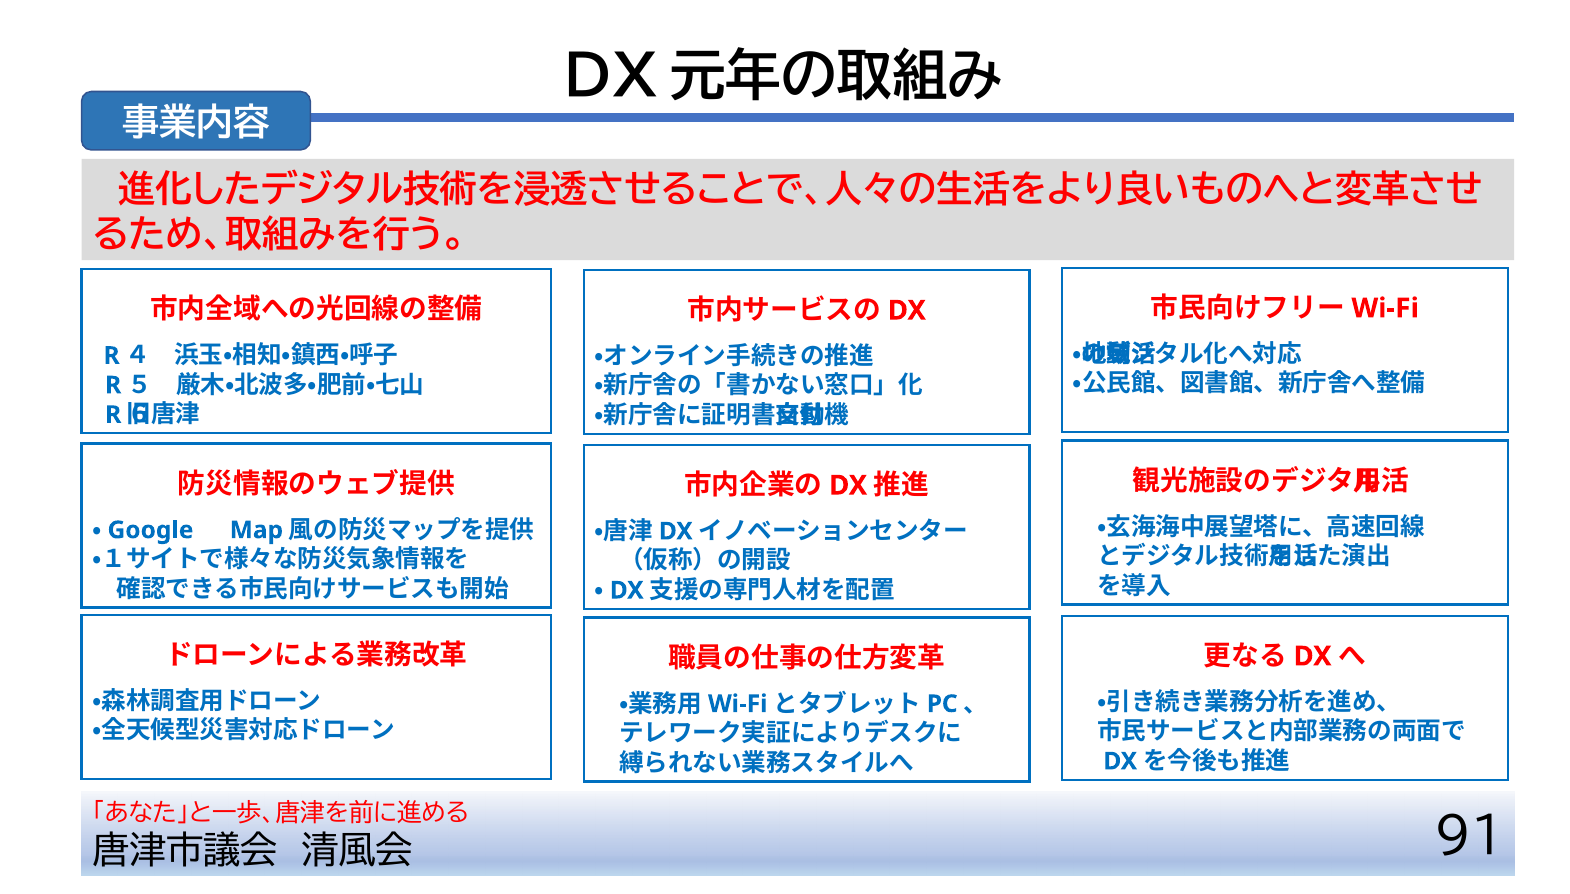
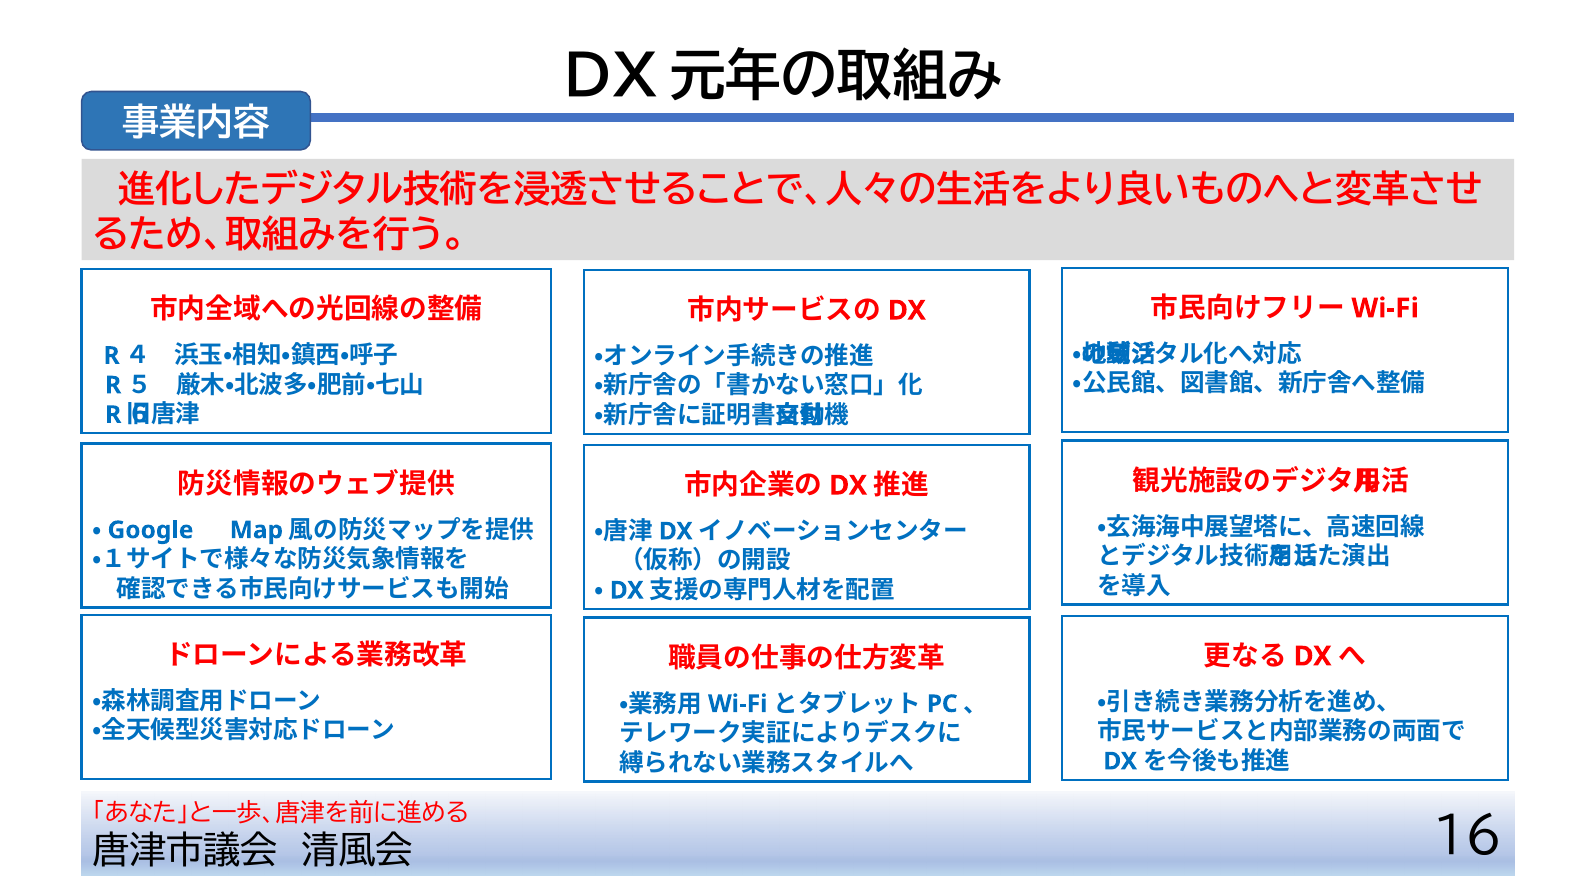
91: 91 -> 16 (1469, 838)
